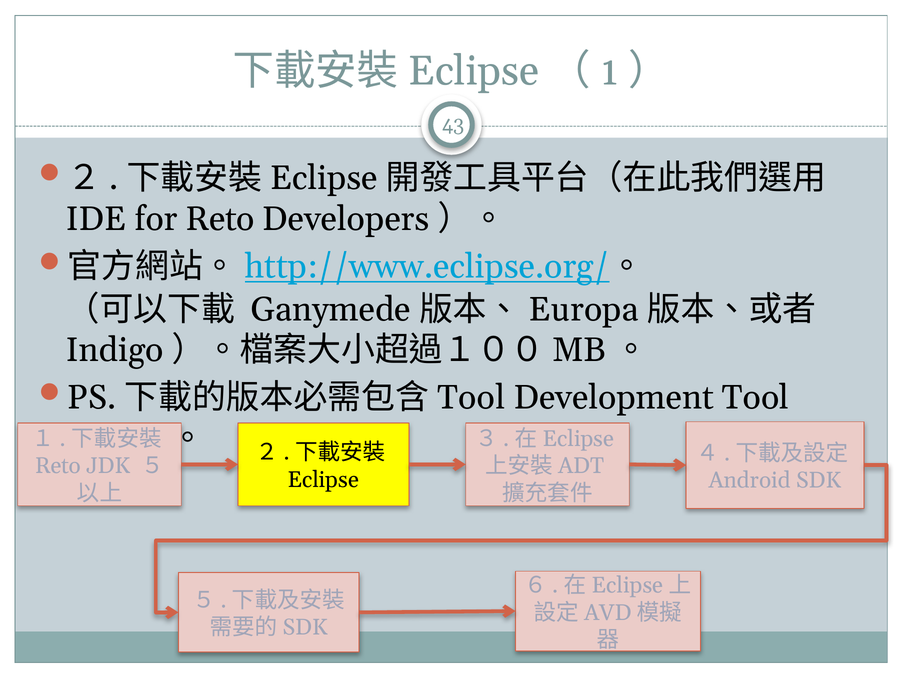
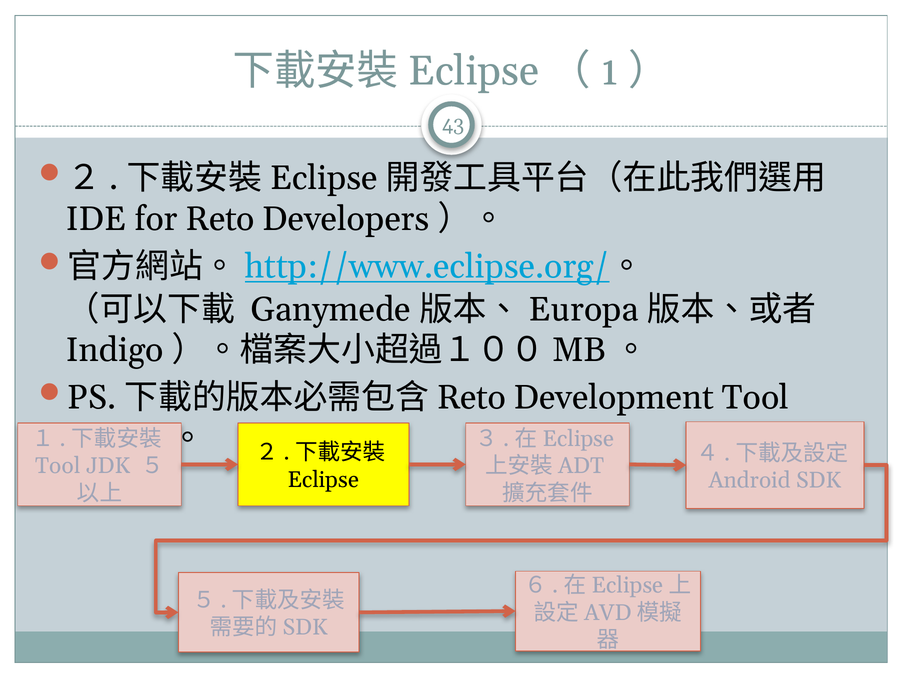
Tool: Tool -> Reto (472, 397)
Reto: Reto -> Tool (58, 465)
